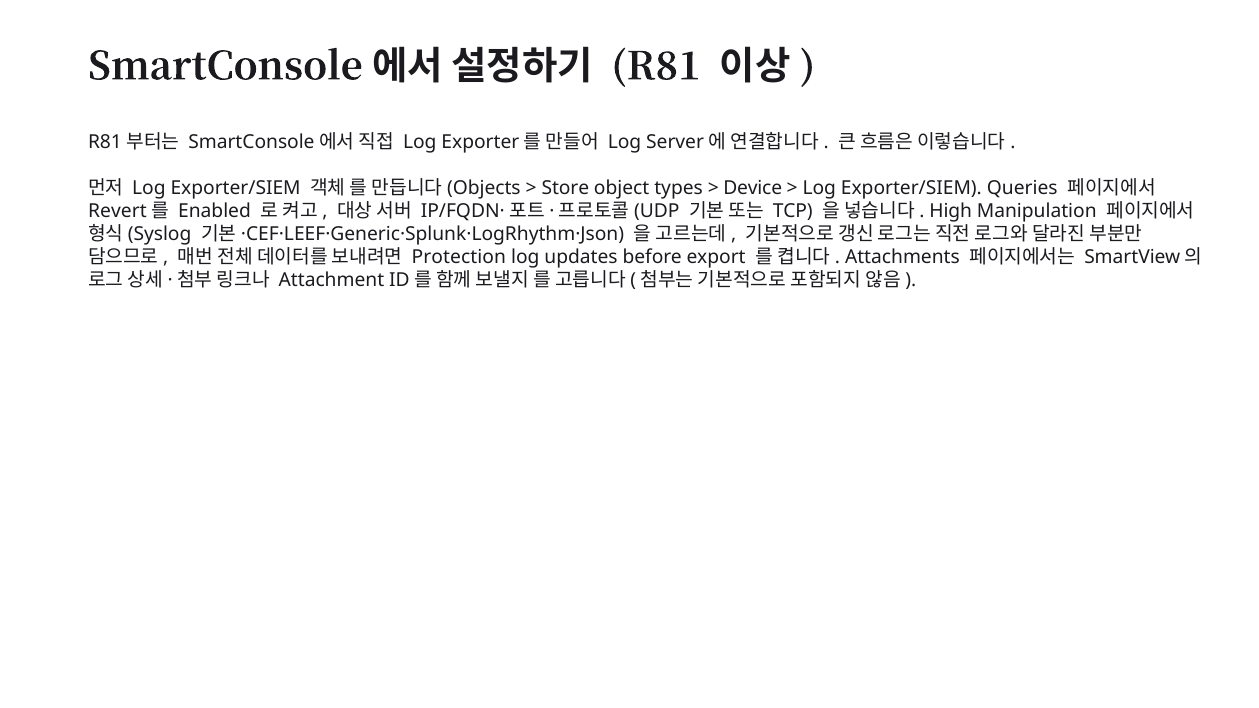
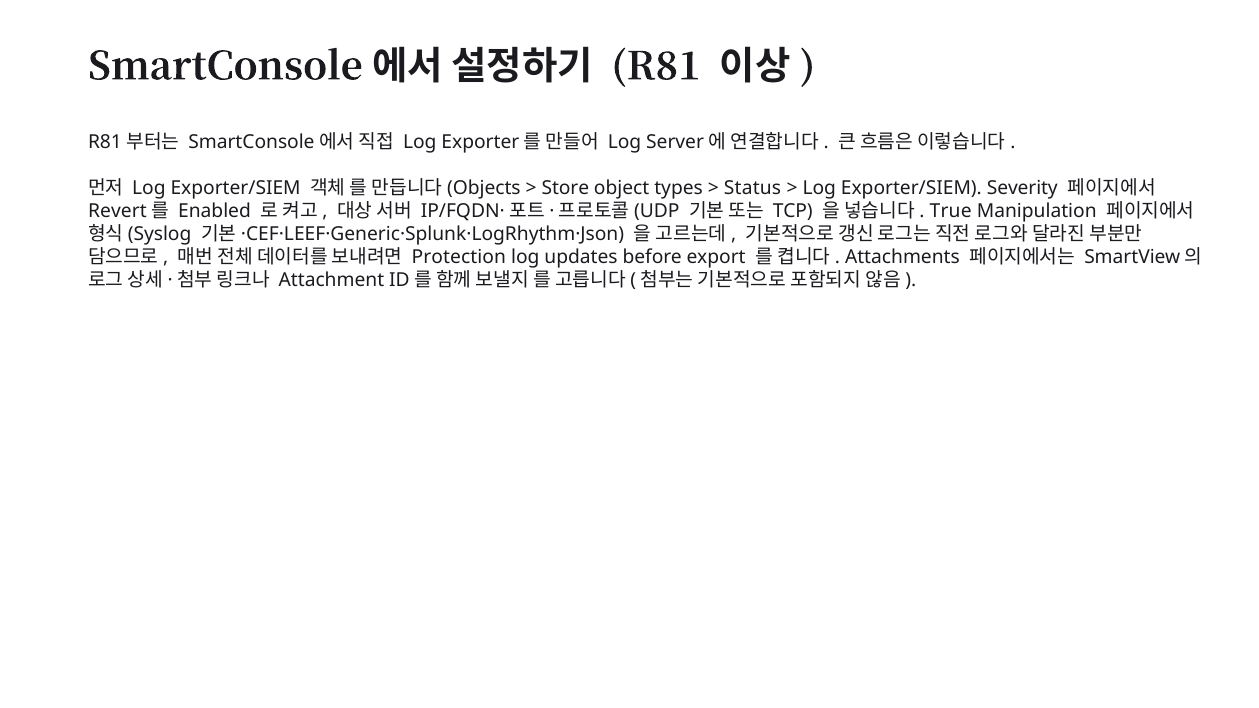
Device: Device -> Status (753, 188)
Queries: Queries -> Severity (1022, 188)
High: High -> True (951, 211)
